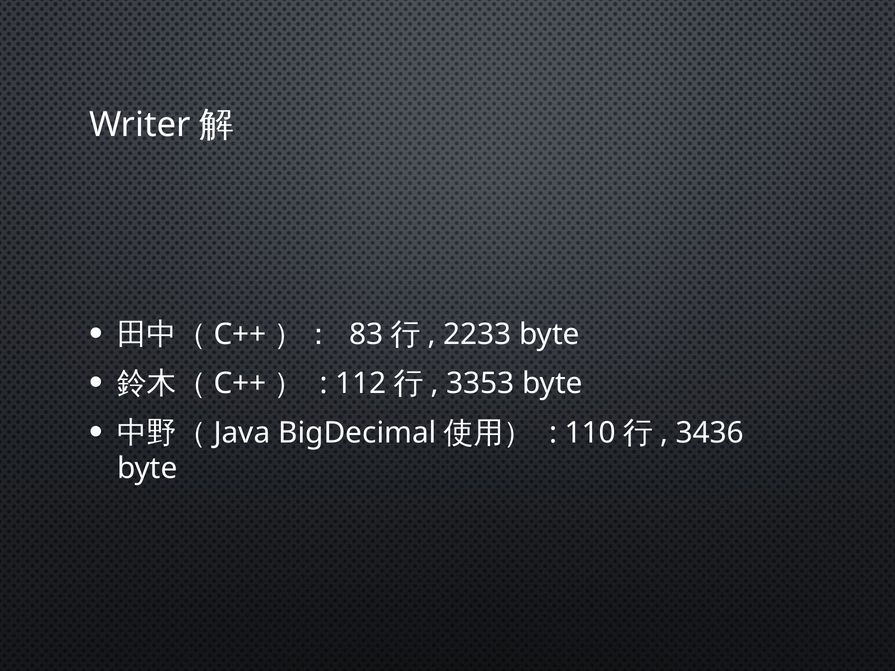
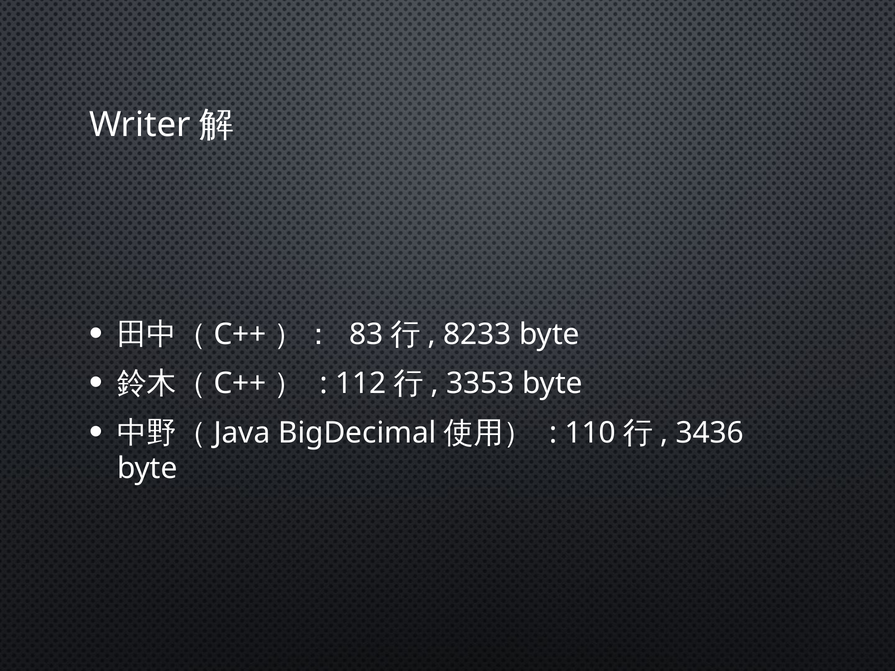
2233: 2233 -> 8233 (477, 334)
